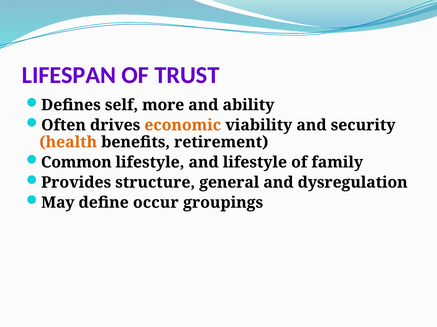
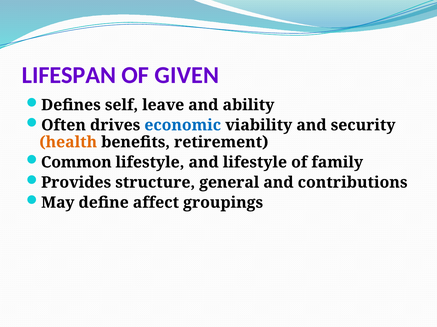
TRUST: TRUST -> GIVEN (187, 75)
more: more -> leave (163, 105)
economic colour: orange -> blue (183, 125)
dysregulation: dysregulation -> contributions (353, 183)
occur: occur -> affect (156, 203)
